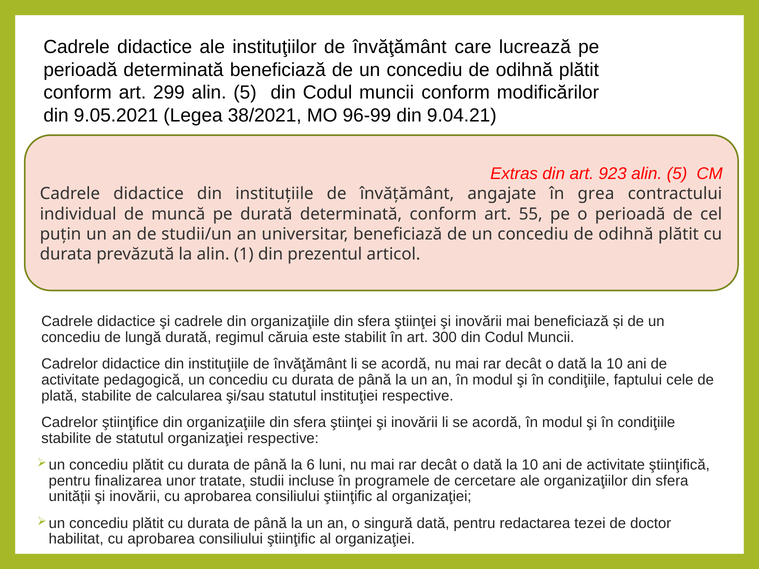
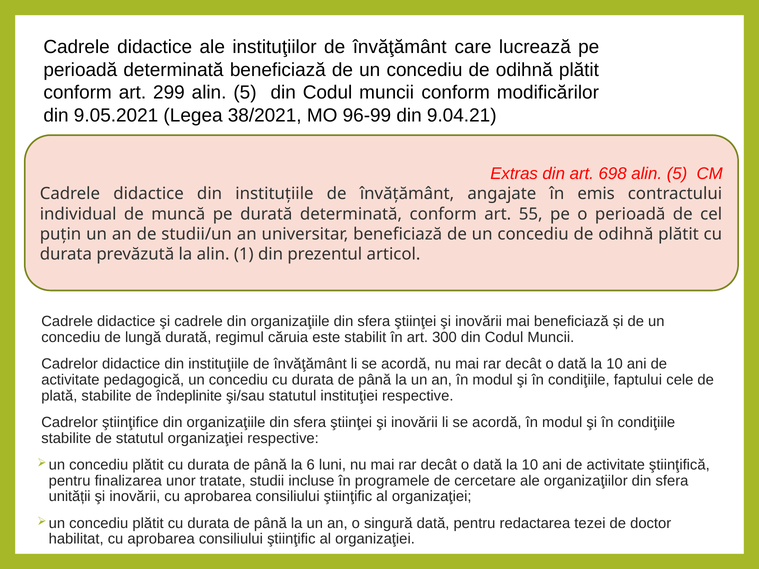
923: 923 -> 698 (613, 174)
grea: grea -> emis (596, 194)
calcularea: calcularea -> îndeplinite (189, 396)
